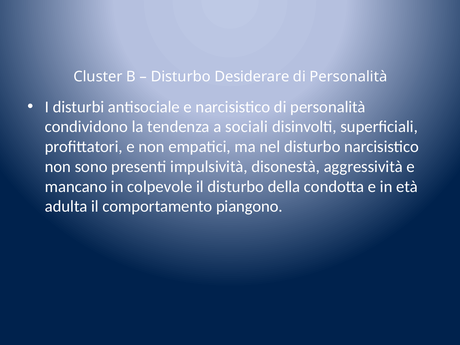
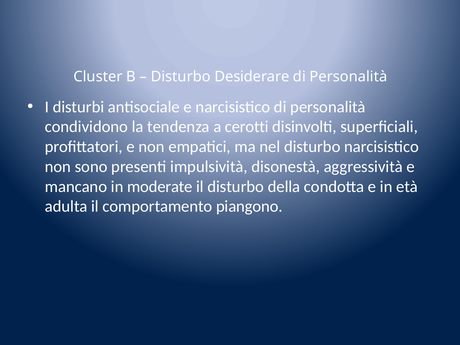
sociali: sociali -> cerotti (247, 127)
colpevole: colpevole -> moderate (160, 187)
